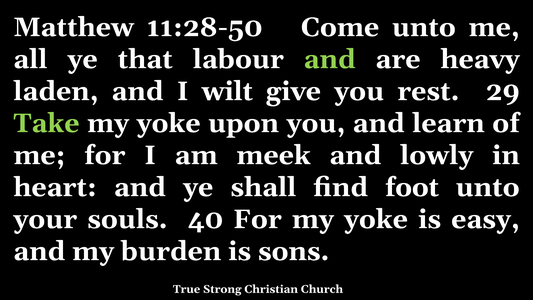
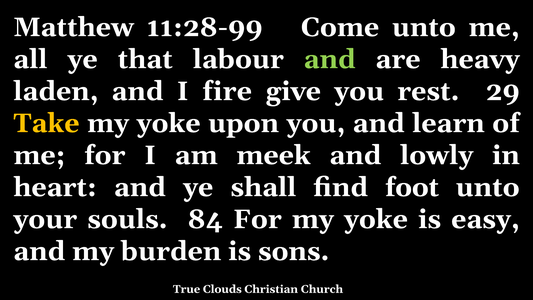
11:28-50: 11:28-50 -> 11:28-99 (205, 27)
wilt: wilt -> fire (227, 91)
Take colour: light green -> yellow (46, 123)
40: 40 -> 84 (205, 219)
Strong: Strong -> Clouds (222, 289)
